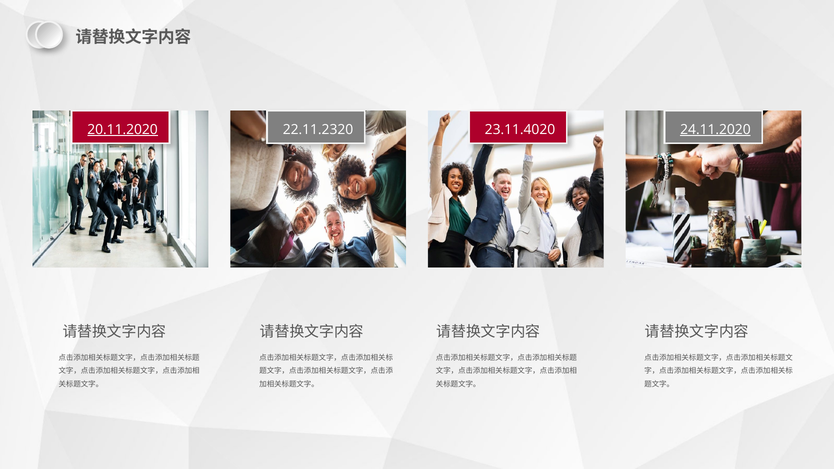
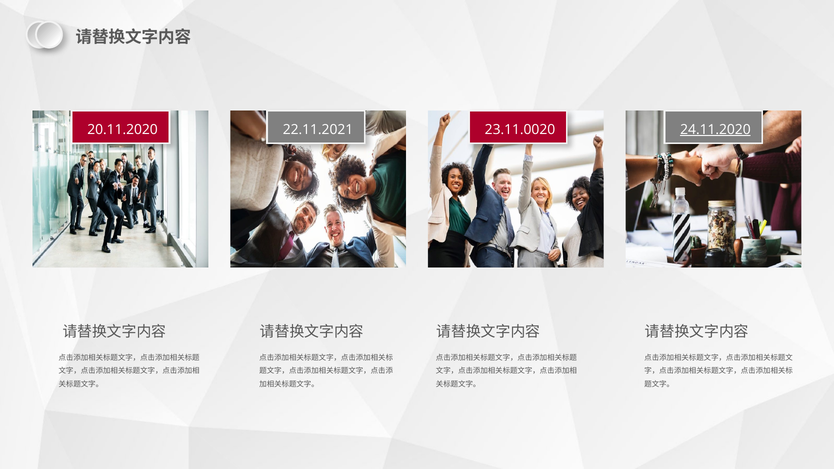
20.11.2020 underline: present -> none (123, 130)
22.11.2320: 22.11.2320 -> 22.11.2021 (318, 130)
23.11.4020: 23.11.4020 -> 23.11.0020 (520, 130)
